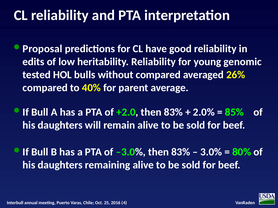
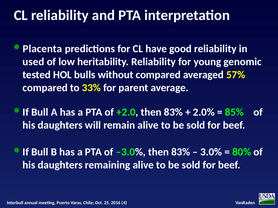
Proposal: Proposal -> Placenta (42, 49)
edits: edits -> used (33, 62)
26%: 26% -> 57% (236, 75)
40%: 40% -> 33% (91, 88)
